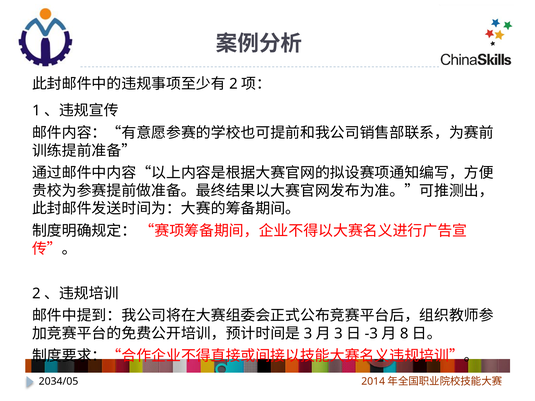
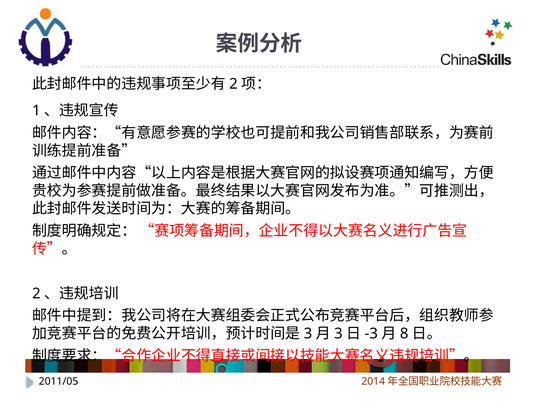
2034/05: 2034/05 -> 2011/05 (59, 382)
